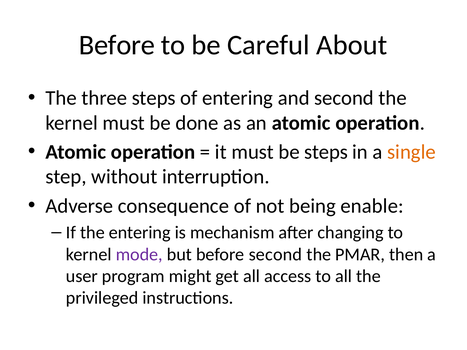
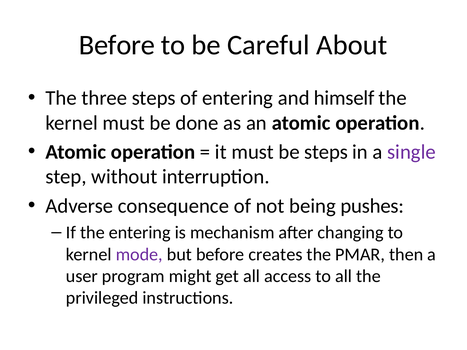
and second: second -> himself (344, 98)
single colour: orange -> purple (411, 152)
enable: enable -> pushes (372, 206)
before second: second -> creates (275, 255)
